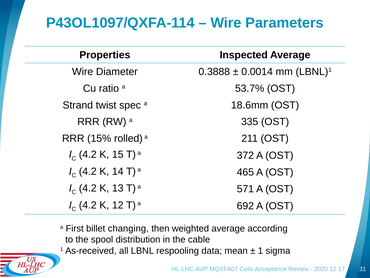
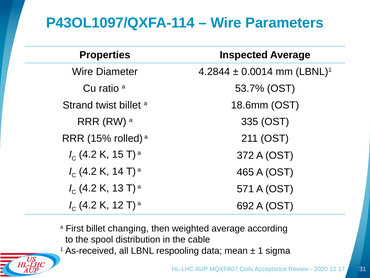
0.3888: 0.3888 -> 4.2844 (214, 71)
twist spec: spec -> billet (130, 105)
